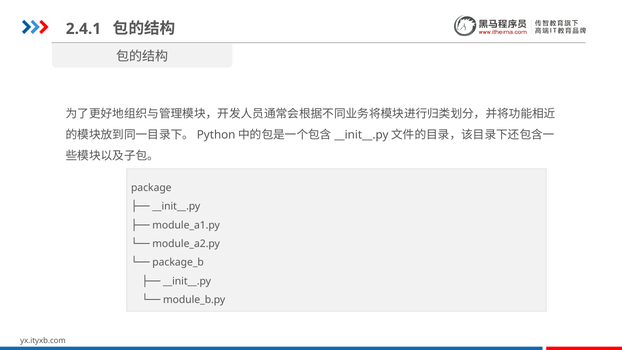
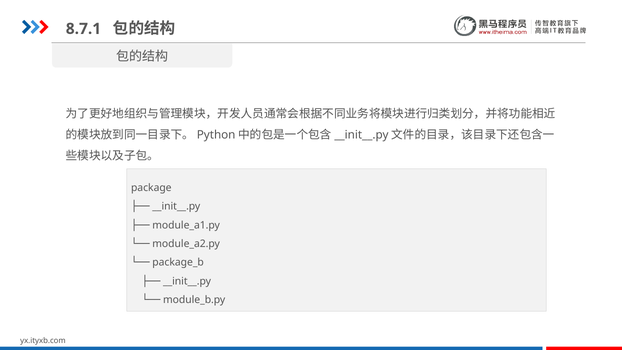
2.4.1: 2.4.1 -> 8.7.1 (83, 29)
